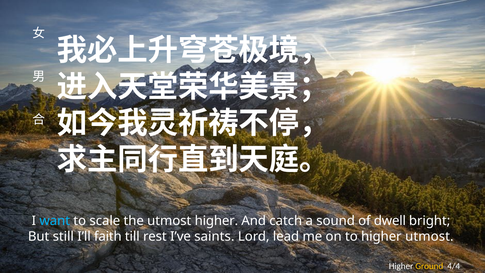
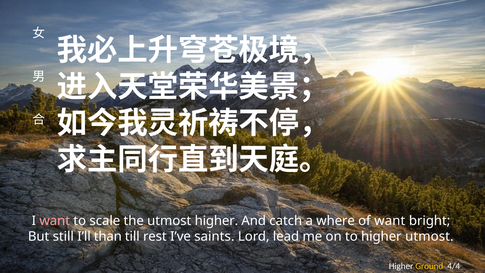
want colour: light blue -> pink (55, 221)
sound: sound -> where (336, 221)
of dwell: dwell -> want (390, 221)
faith: faith -> than (108, 236)
